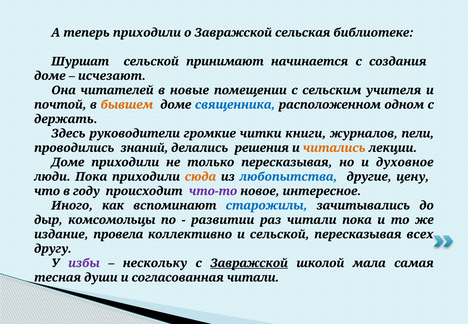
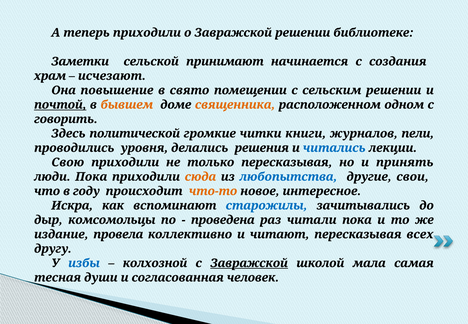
Завражской сельская: сельская -> решении (303, 33)
Шуршат: Шуршат -> Заметки (80, 61)
доме: доме -> храм (50, 76)
читателей: читателей -> повышение (117, 90)
новые: новые -> свято (190, 90)
сельским учителя: учителя -> решении (394, 90)
почтой underline: none -> present (60, 105)
священника colour: blue -> orange (235, 105)
держать: держать -> говорить (66, 119)
руководители: руководители -> политической (135, 134)
знаний: знаний -> уровня (144, 148)
читались colour: orange -> blue (334, 148)
Доме: Доме -> Свою (68, 162)
духовное: духовное -> принять (405, 162)
цену: цену -> свои (413, 177)
что-то colour: purple -> orange (213, 191)
Иного: Иного -> Искра (72, 206)
развитии: развитии -> проведена (223, 220)
и сельской: сельской -> читают (280, 234)
избы colour: purple -> blue (84, 263)
нескольку: нескольку -> колхозной (155, 263)
согласованная читали: читали -> человек (253, 278)
